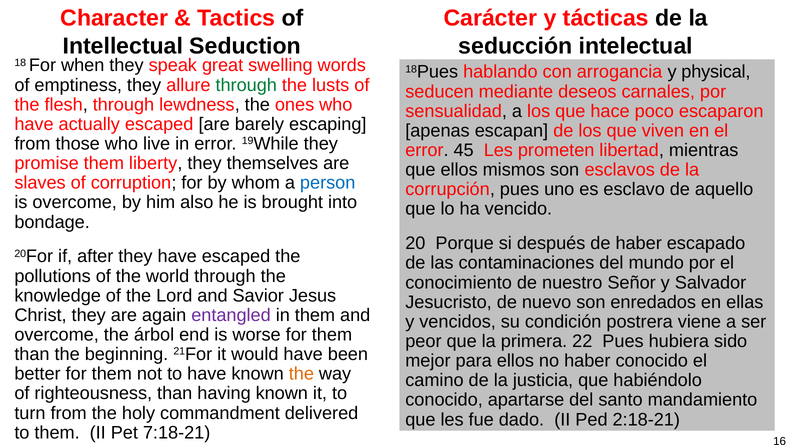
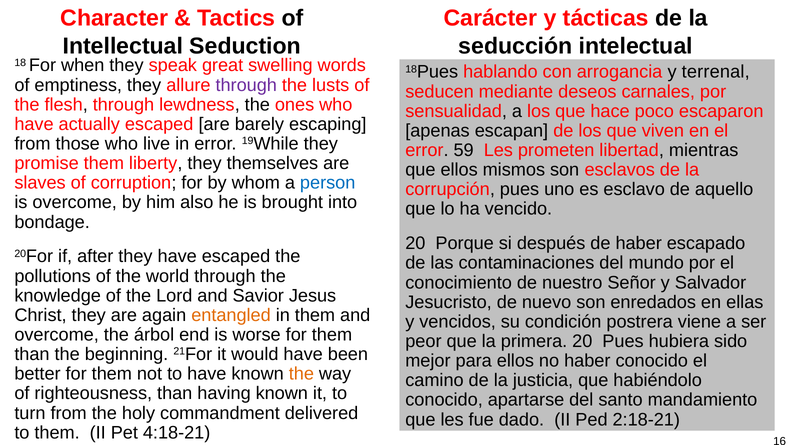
physical: physical -> terrenal (716, 72)
through colour: green -> purple (246, 85)
45: 45 -> 59 (464, 150)
entangled colour: purple -> orange (231, 316)
primera 22: 22 -> 20 (582, 342)
7:18-21: 7:18-21 -> 4:18-21 (177, 433)
